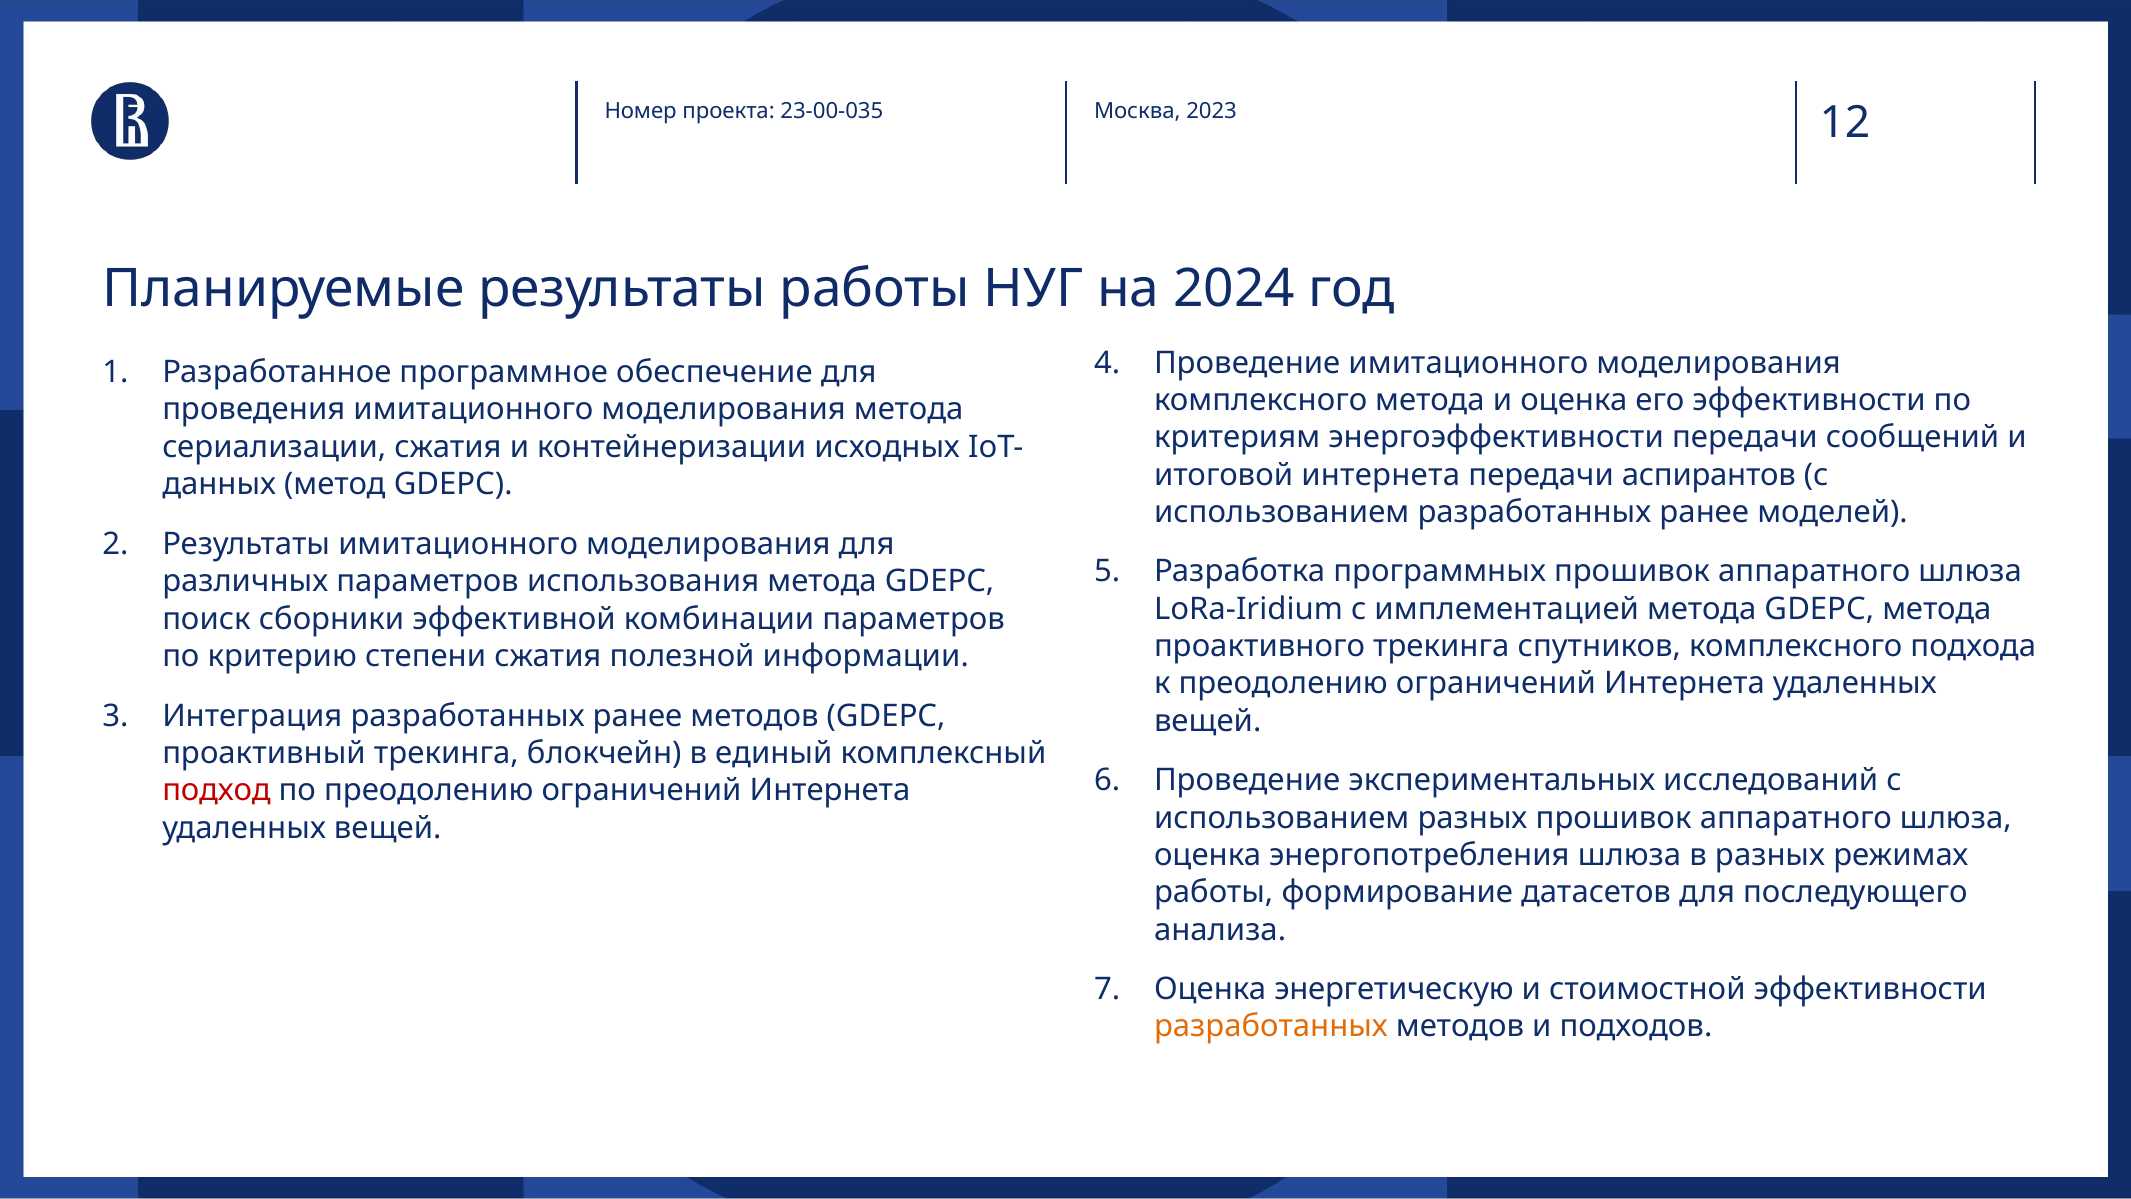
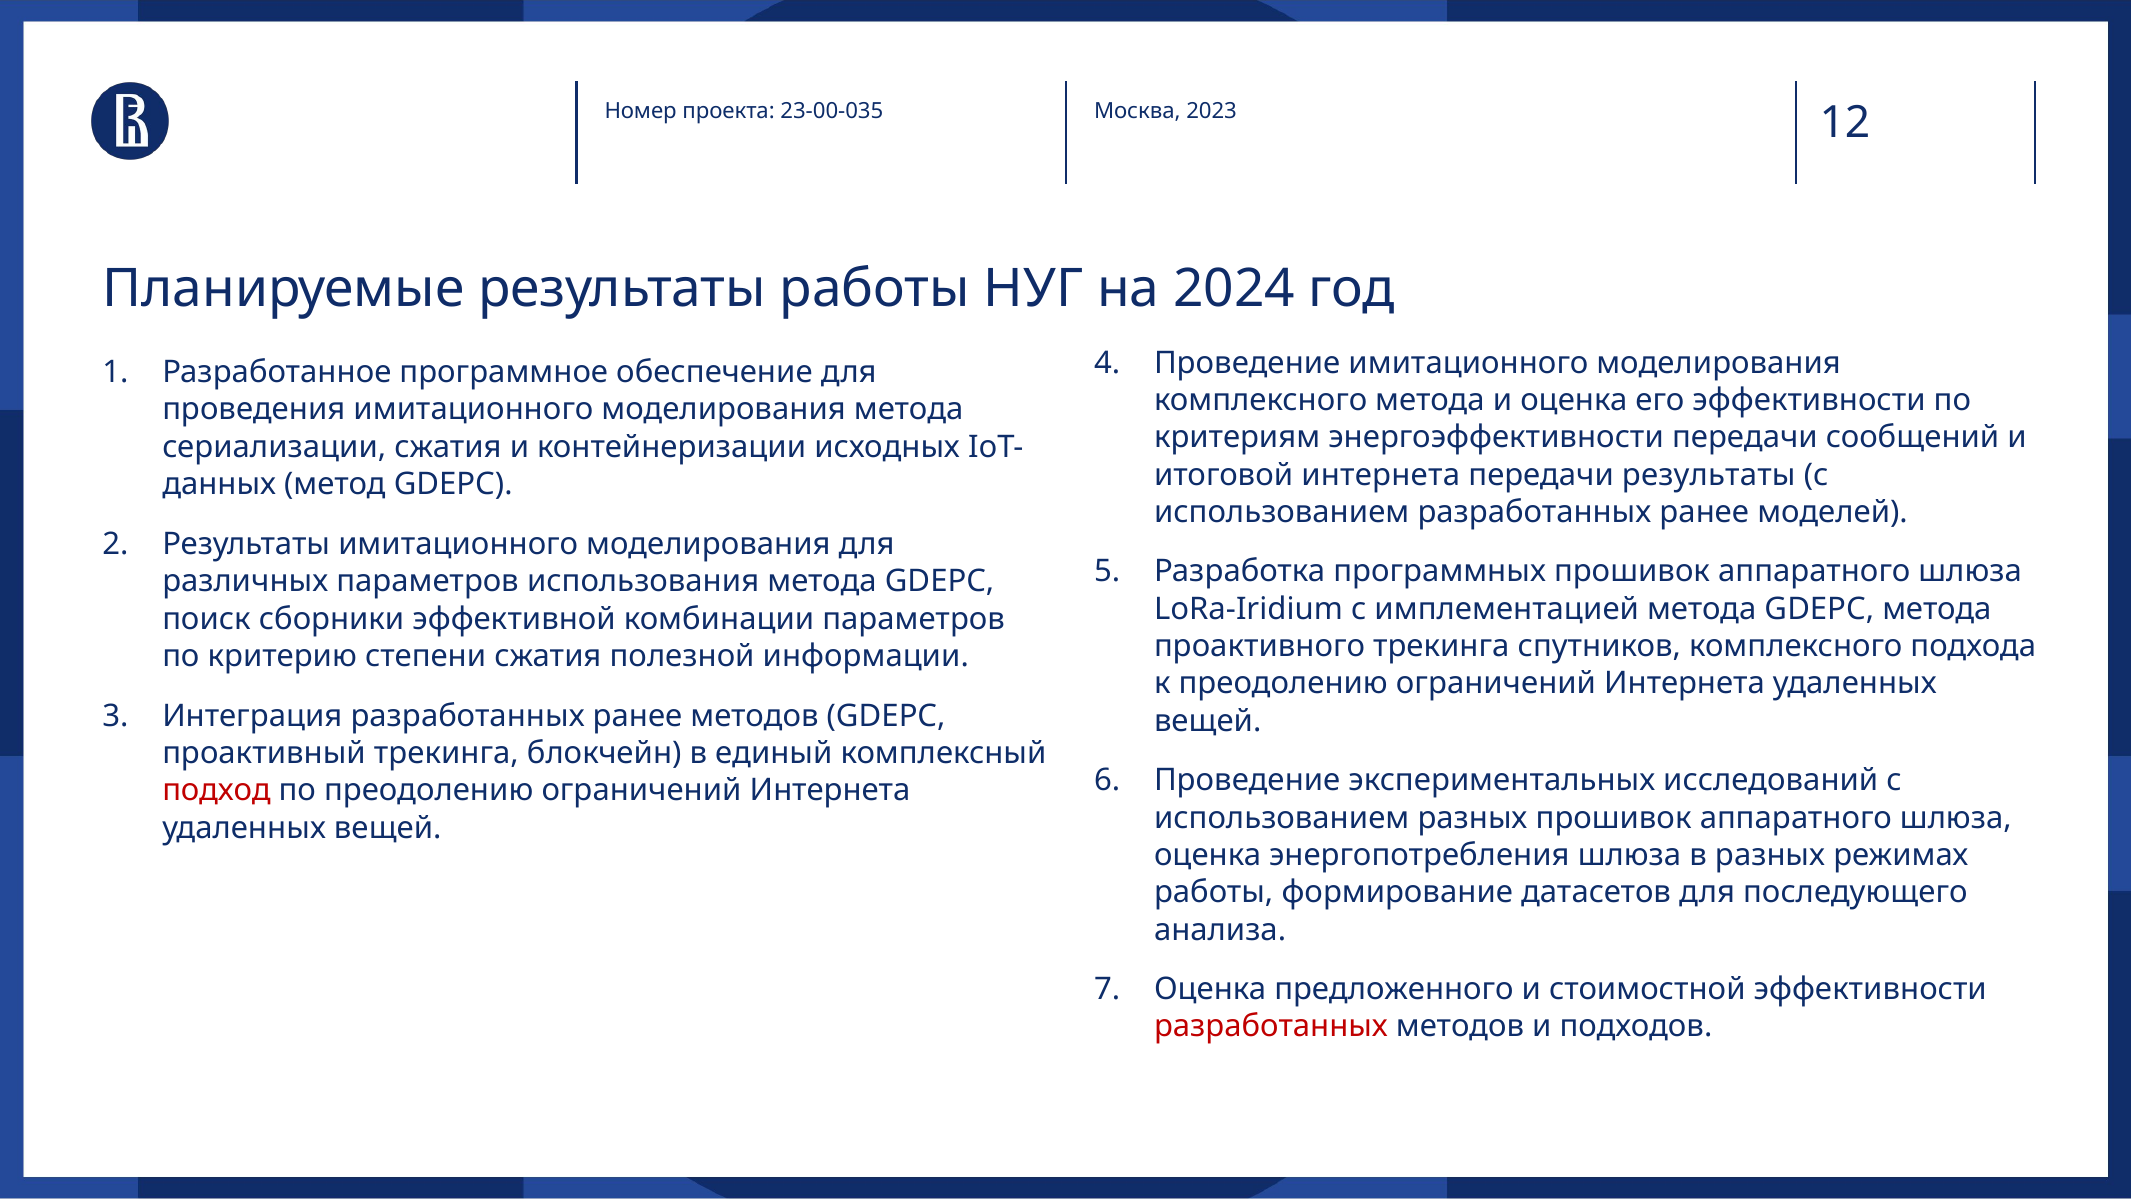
передачи аспирантов: аспирантов -> результаты (1709, 475)
энергетическую: энергетическую -> предложенного (1394, 989)
разработанных colour: orange -> red (1271, 1026)
